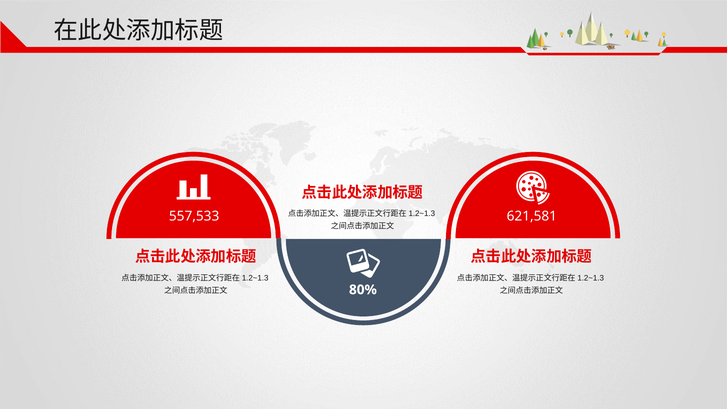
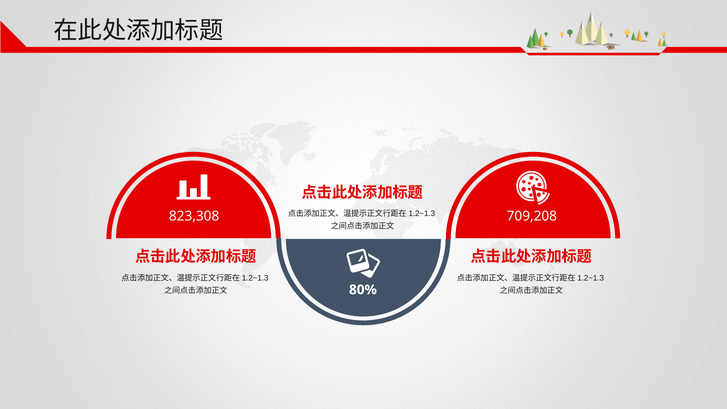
557,533: 557,533 -> 823,308 (194, 216)
621,581: 621,581 -> 709,208 (532, 216)
